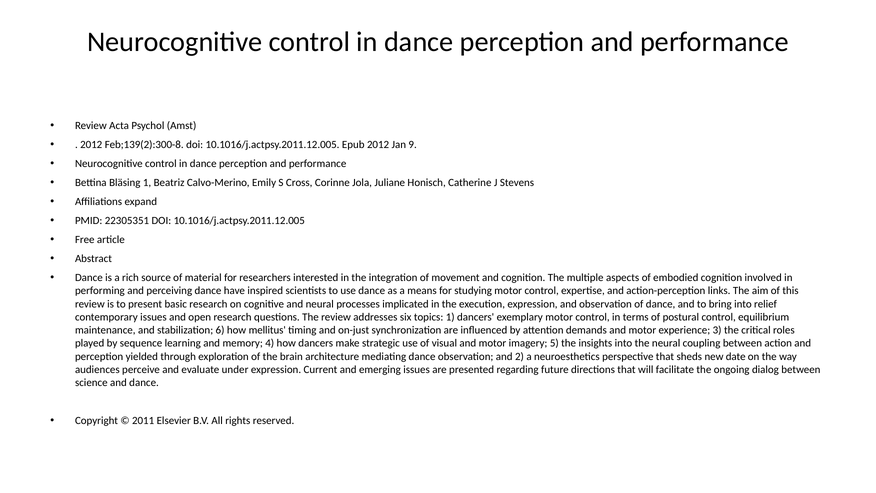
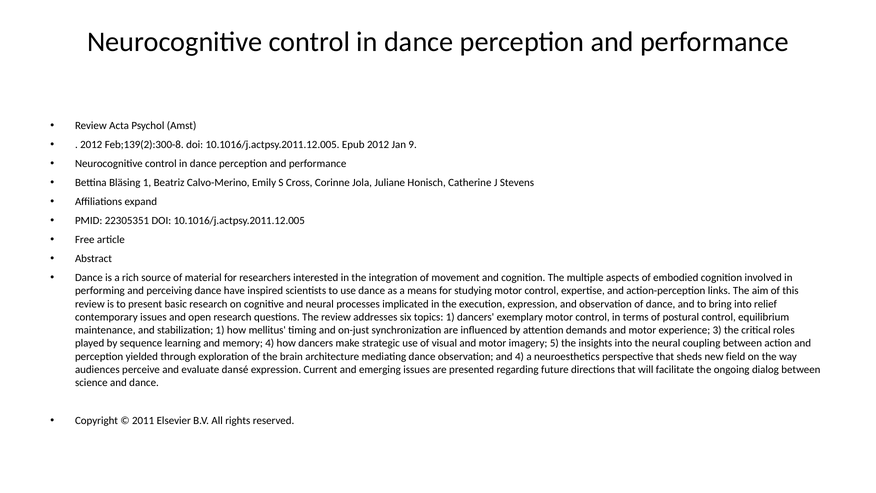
stabilization 6: 6 -> 1 (220, 330)
and 2: 2 -> 4 (519, 356)
date: date -> field (736, 356)
under: under -> dansé (235, 369)
